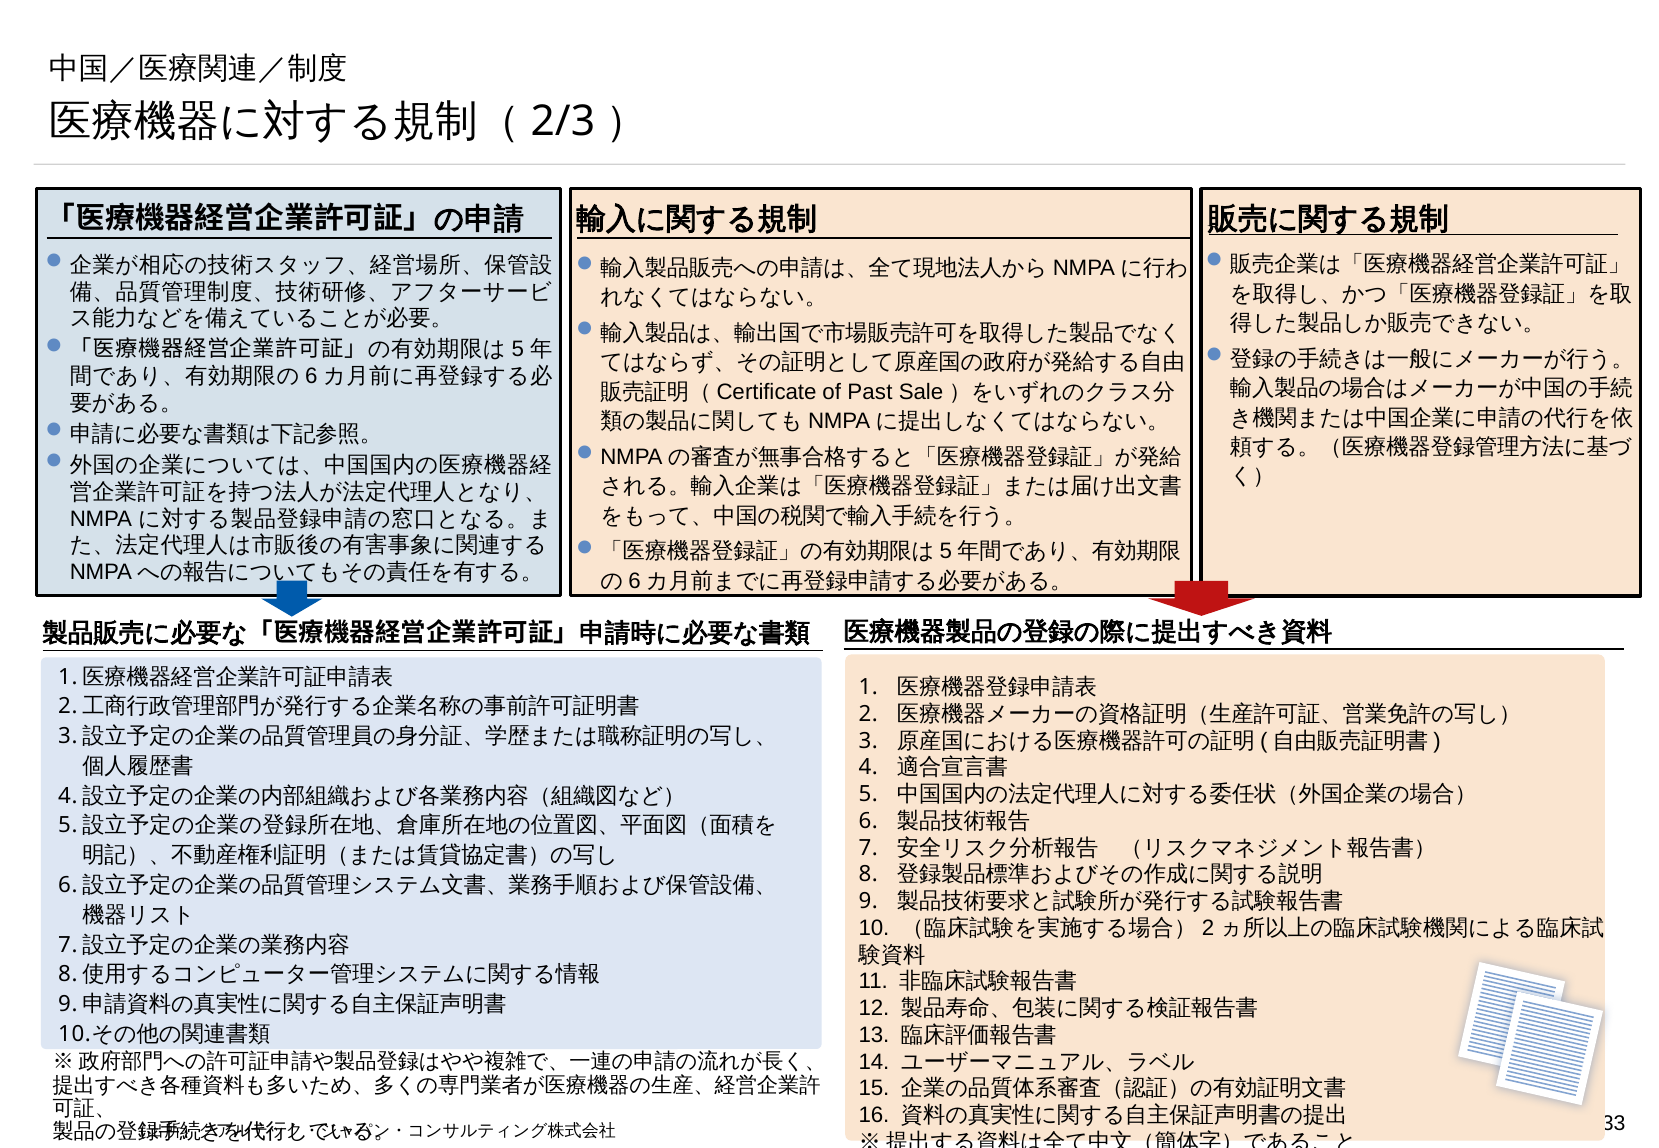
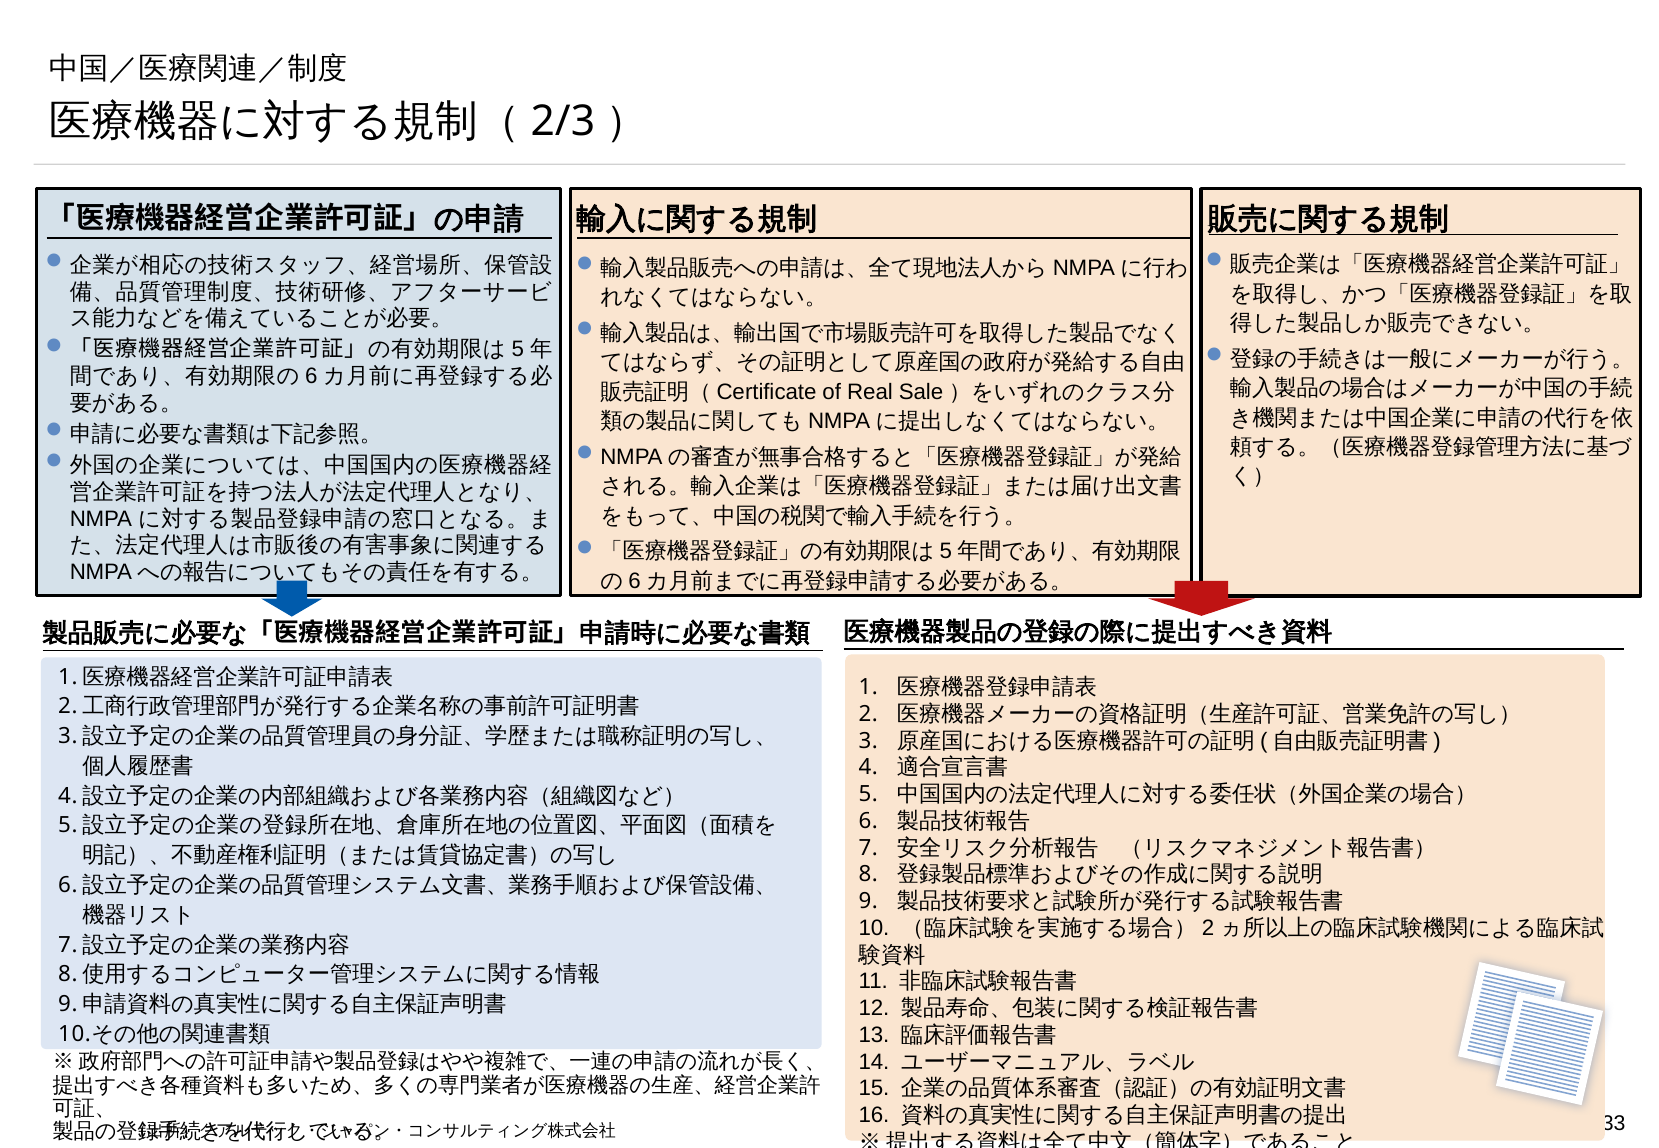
Past: Past -> Real (870, 392)
